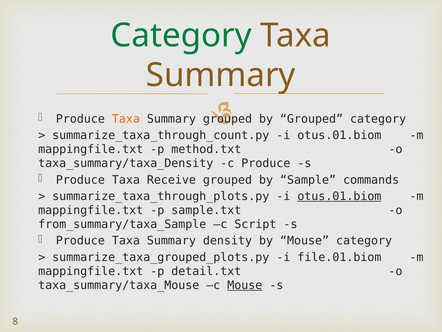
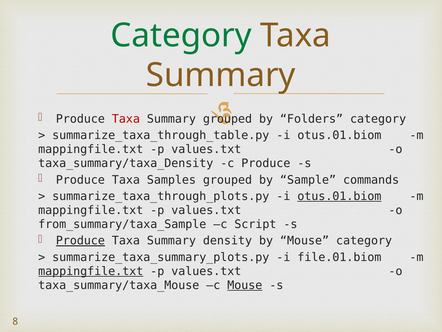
Taxa colour: orange -> red (126, 119)
by Grouped: Grouped -> Folders (312, 119)
summarize_taxa_through_count.py: summarize_taxa_through_count.py -> summarize_taxa_through_table.py (161, 135)
method.txt: method.txt -> values.txt (206, 149)
Receive: Receive -> Samples (171, 180)
sample.txt: sample.txt -> values.txt (206, 210)
Produce underline: none -> present (80, 240)
summarize_taxa_grouped_plots.py: summarize_taxa_grouped_plots.py -> summarize_taxa_summary_plots.py (161, 257)
mappingfile.txt underline: none -> present (91, 271)
detail.txt: detail.txt -> values.txt (206, 271)
